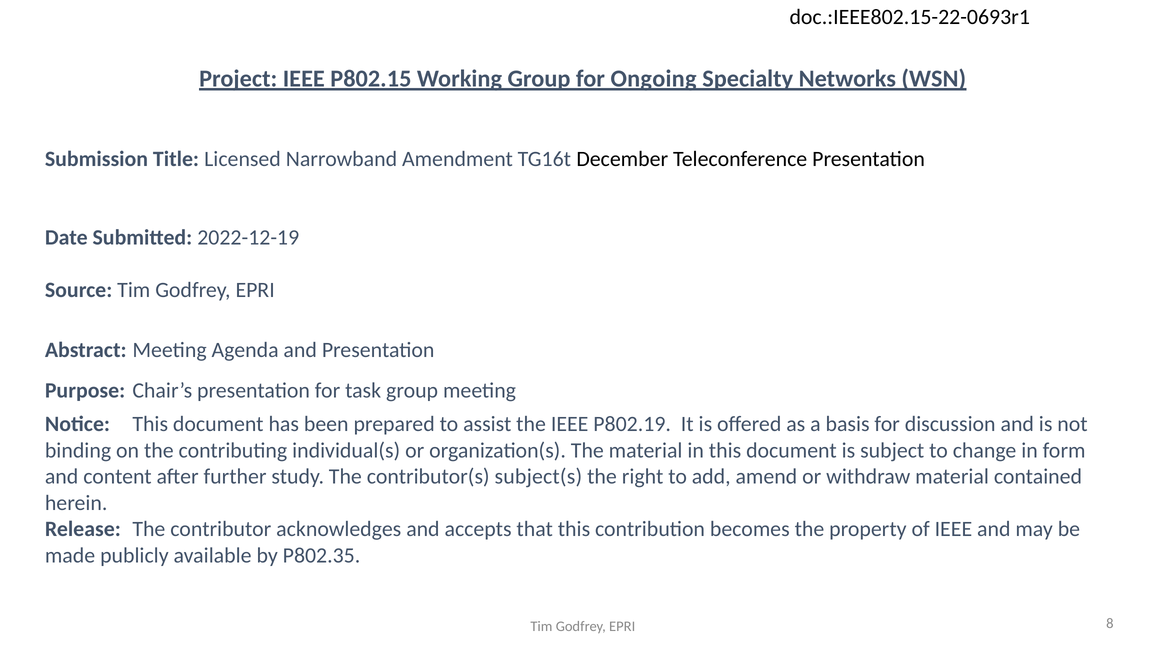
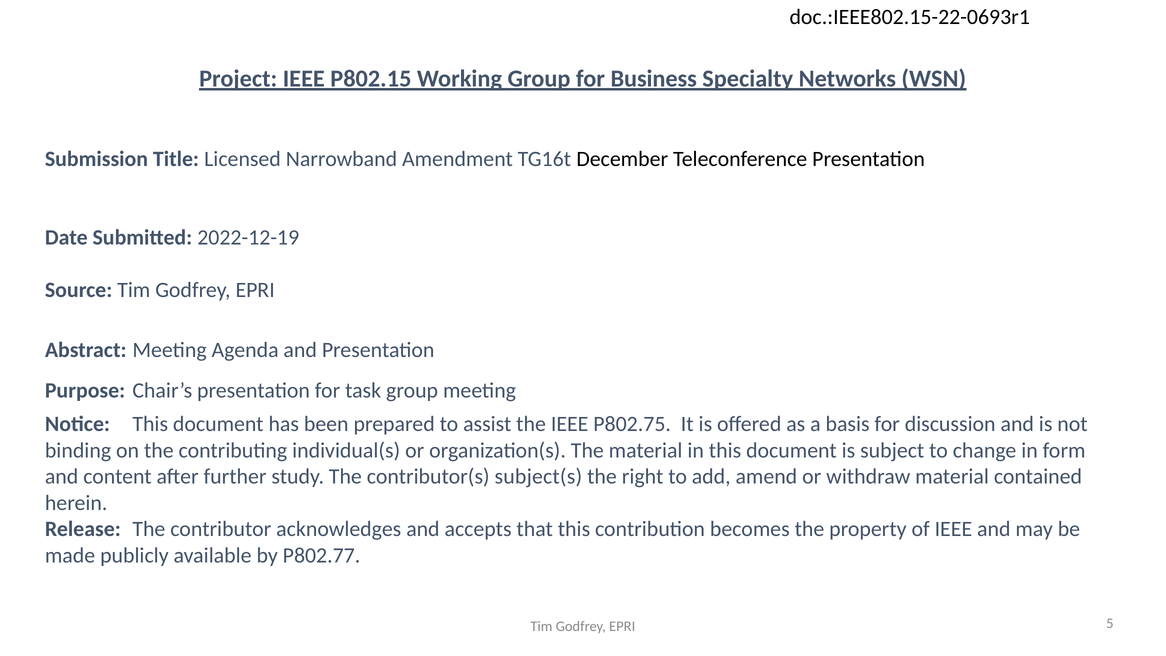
Ongoing: Ongoing -> Business (654, 79)
P802.19: P802.19 -> P802.75 (632, 424)
P802.35: P802.35 -> P802.77 (322, 555)
8: 8 -> 5 (1110, 623)
